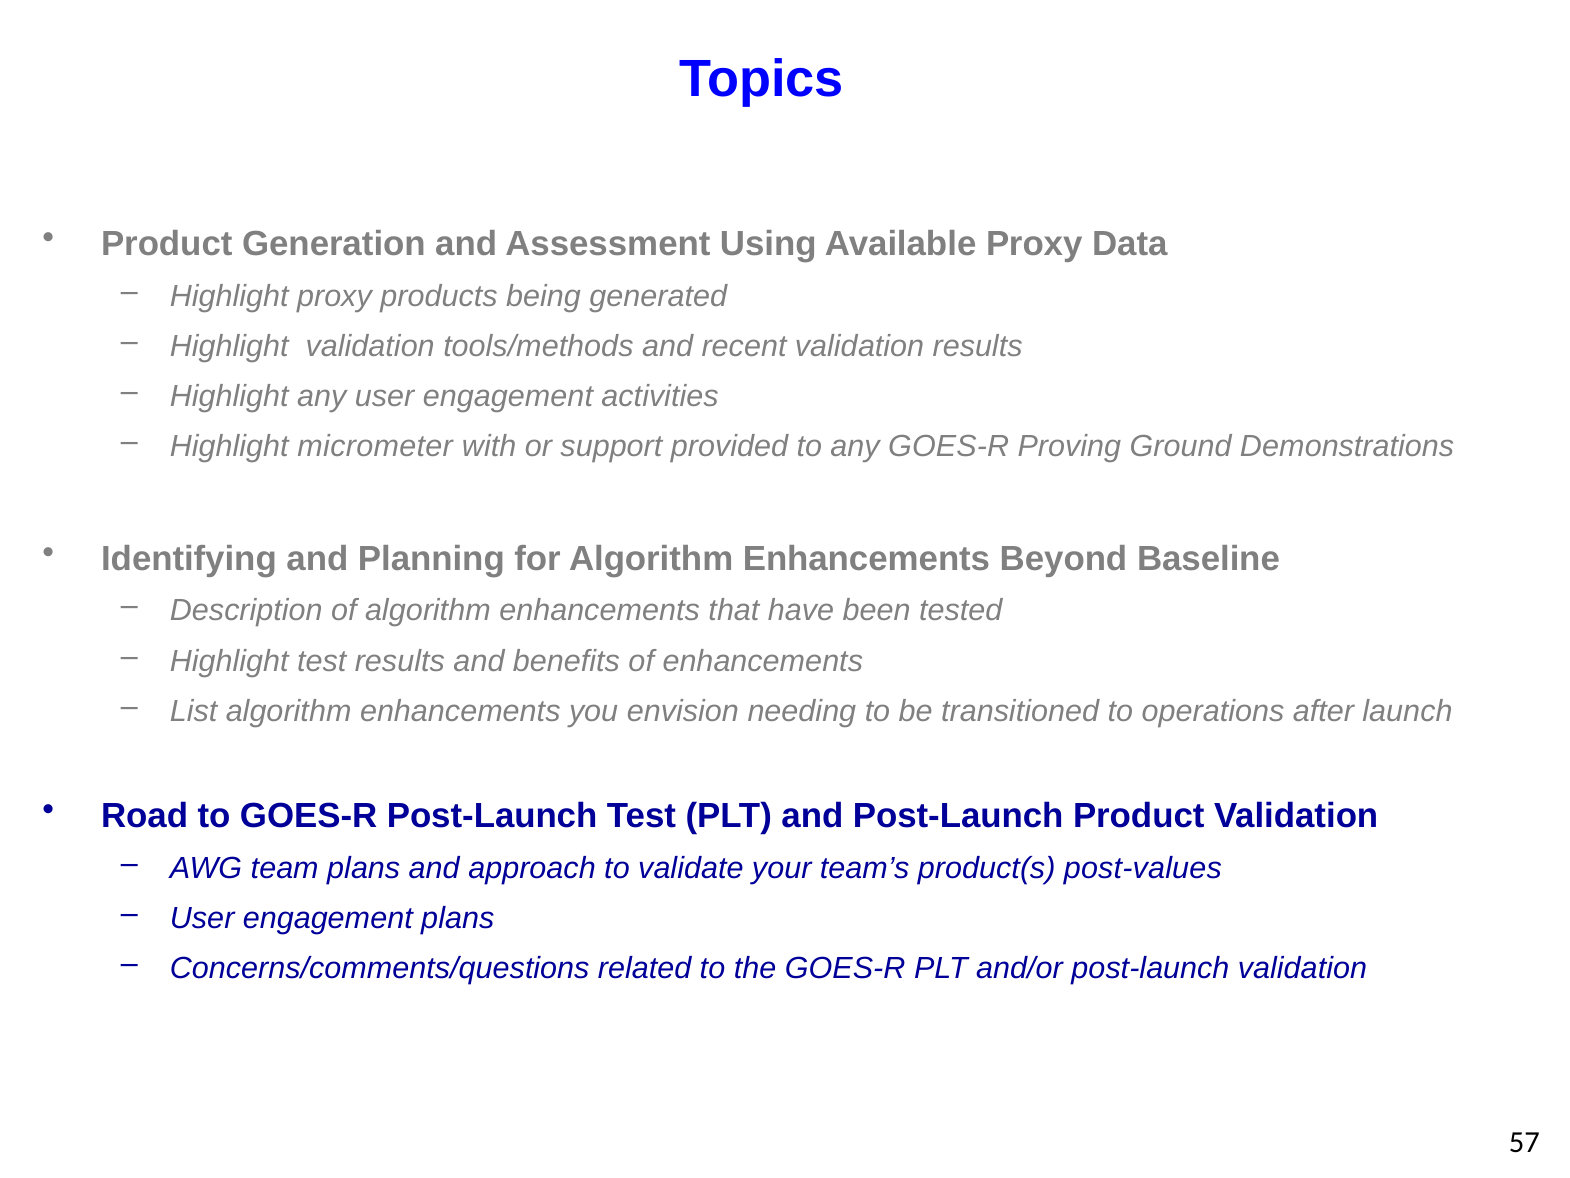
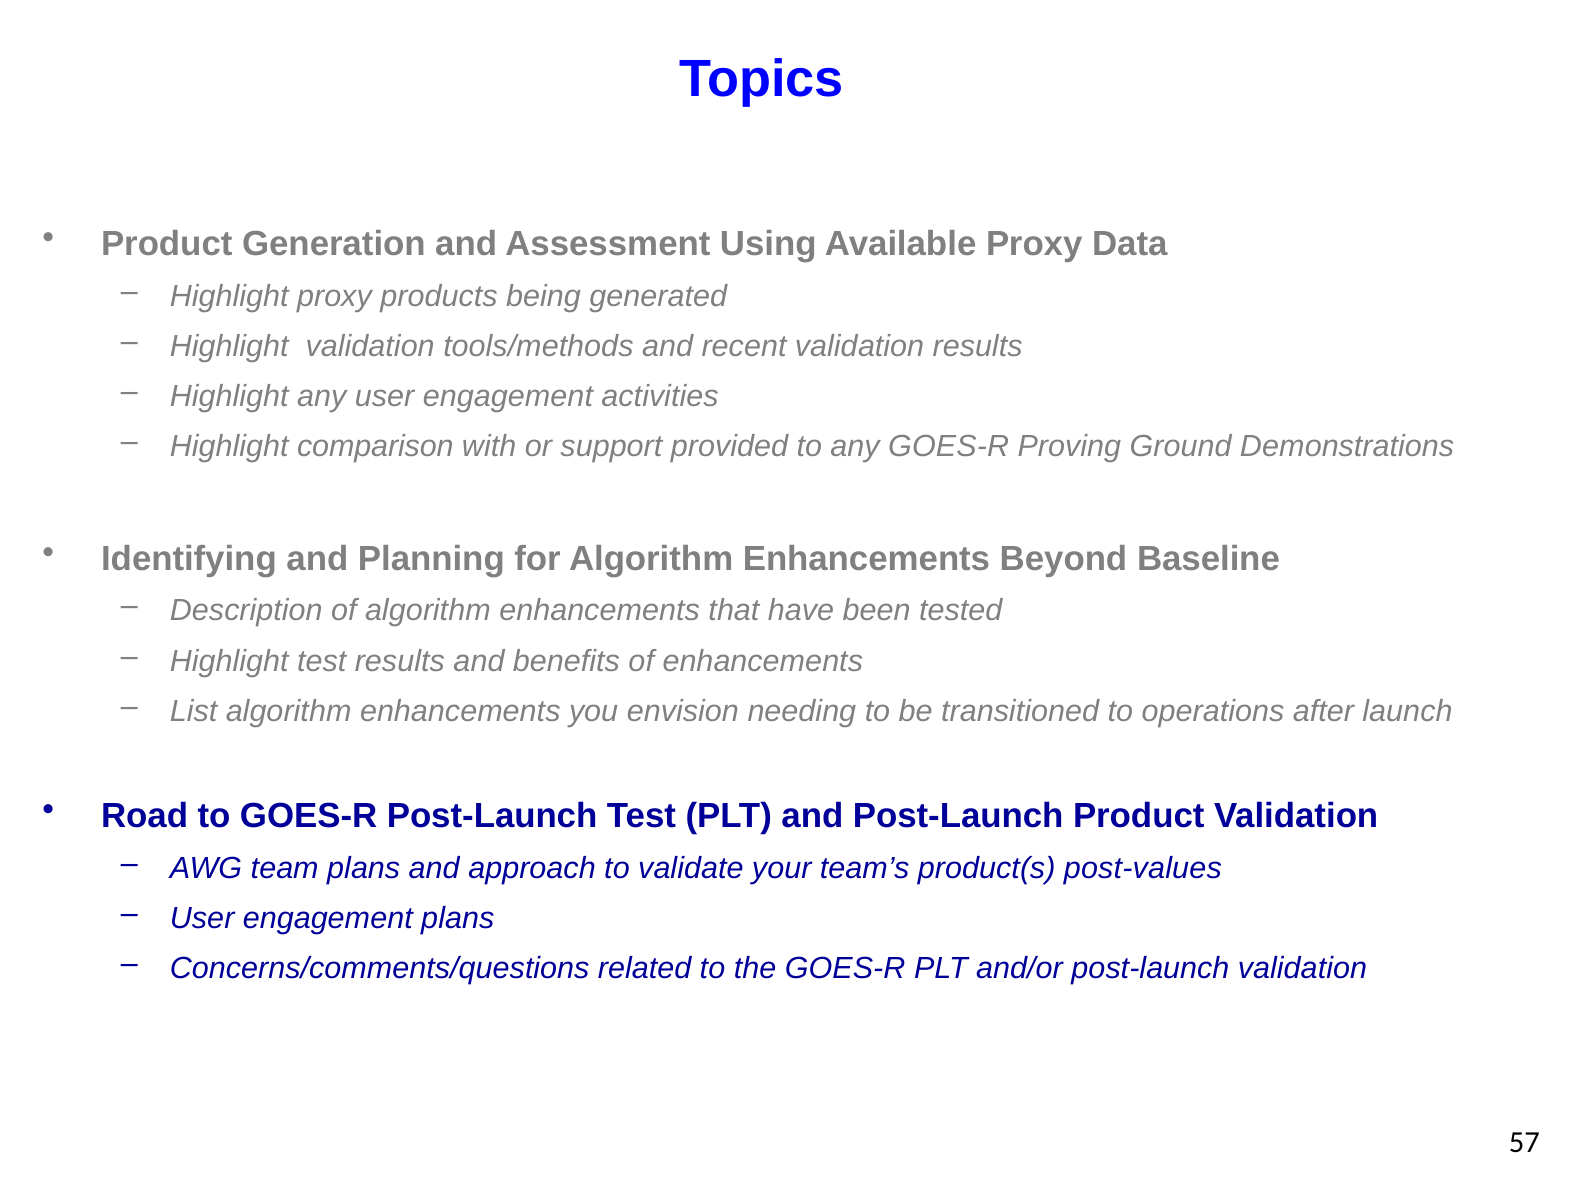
micrometer: micrometer -> comparison (375, 446)
